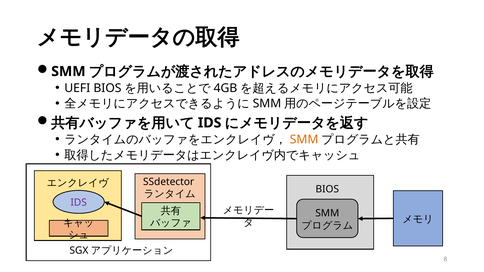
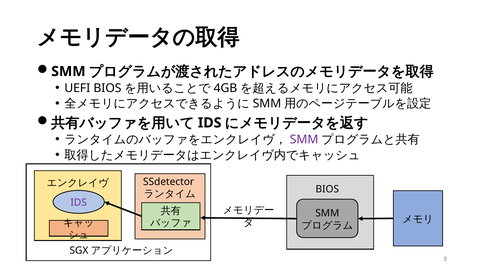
SMM colour: orange -> purple (304, 140)
